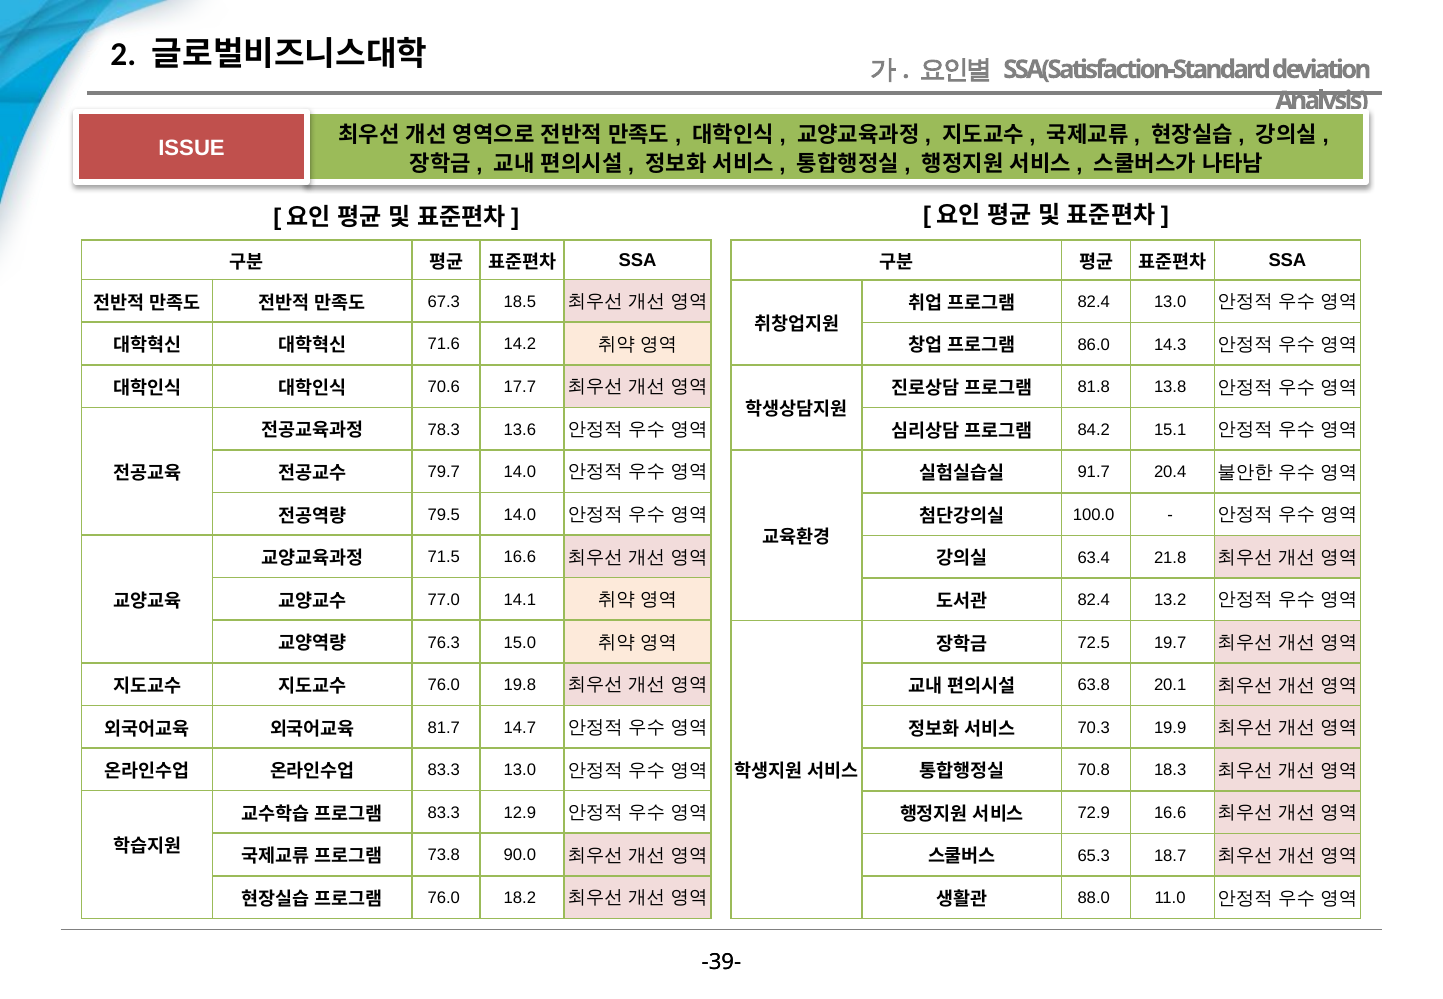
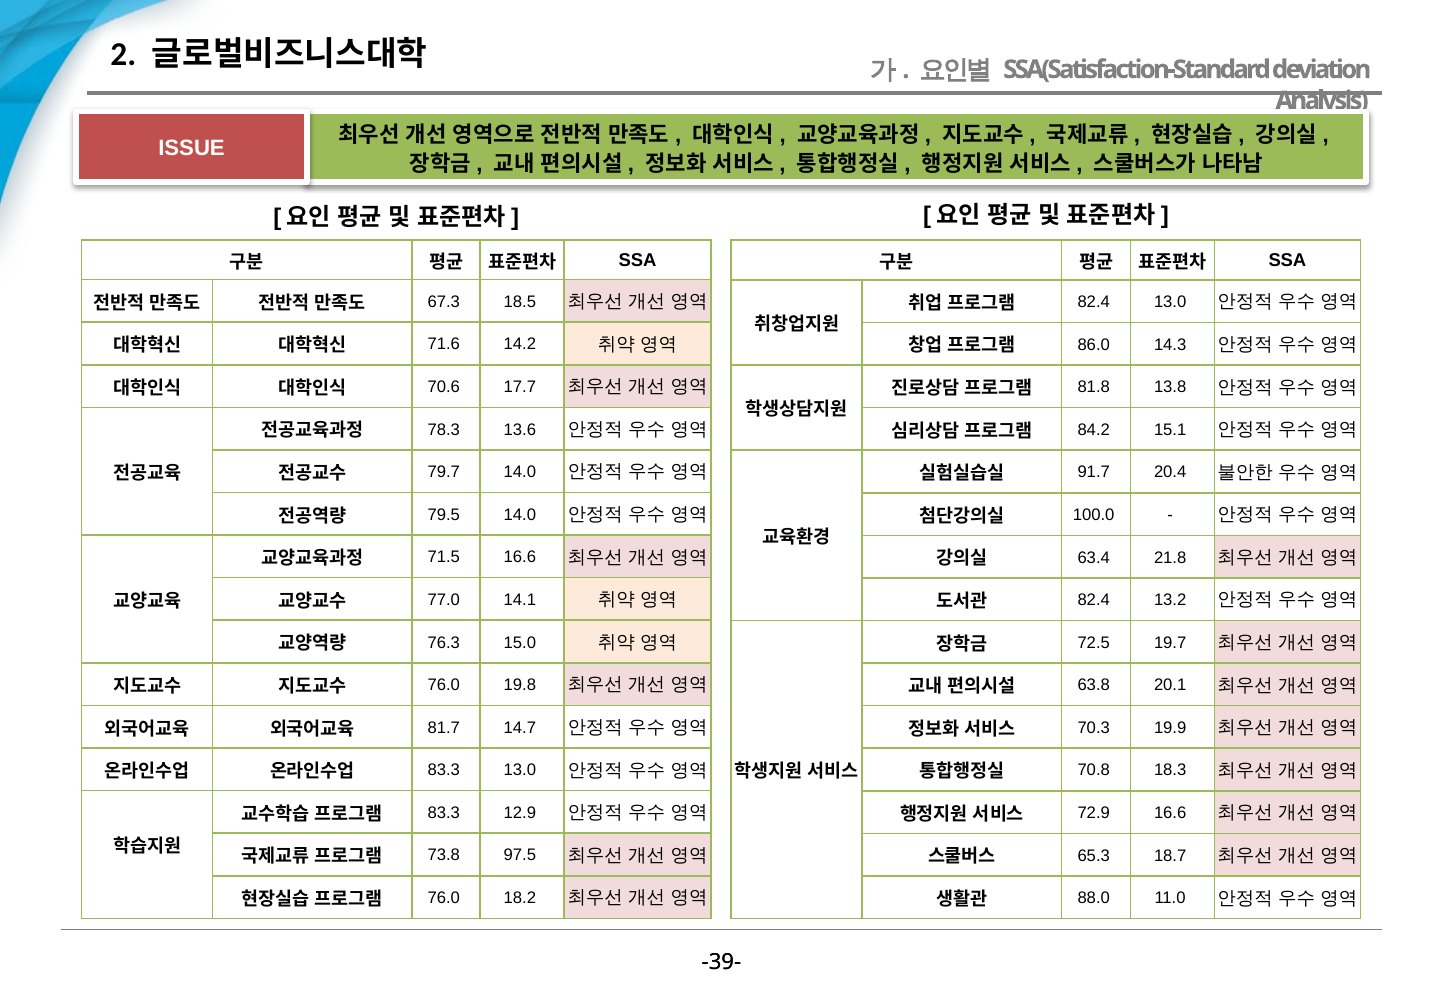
90.0: 90.0 -> 97.5 (520, 855)
